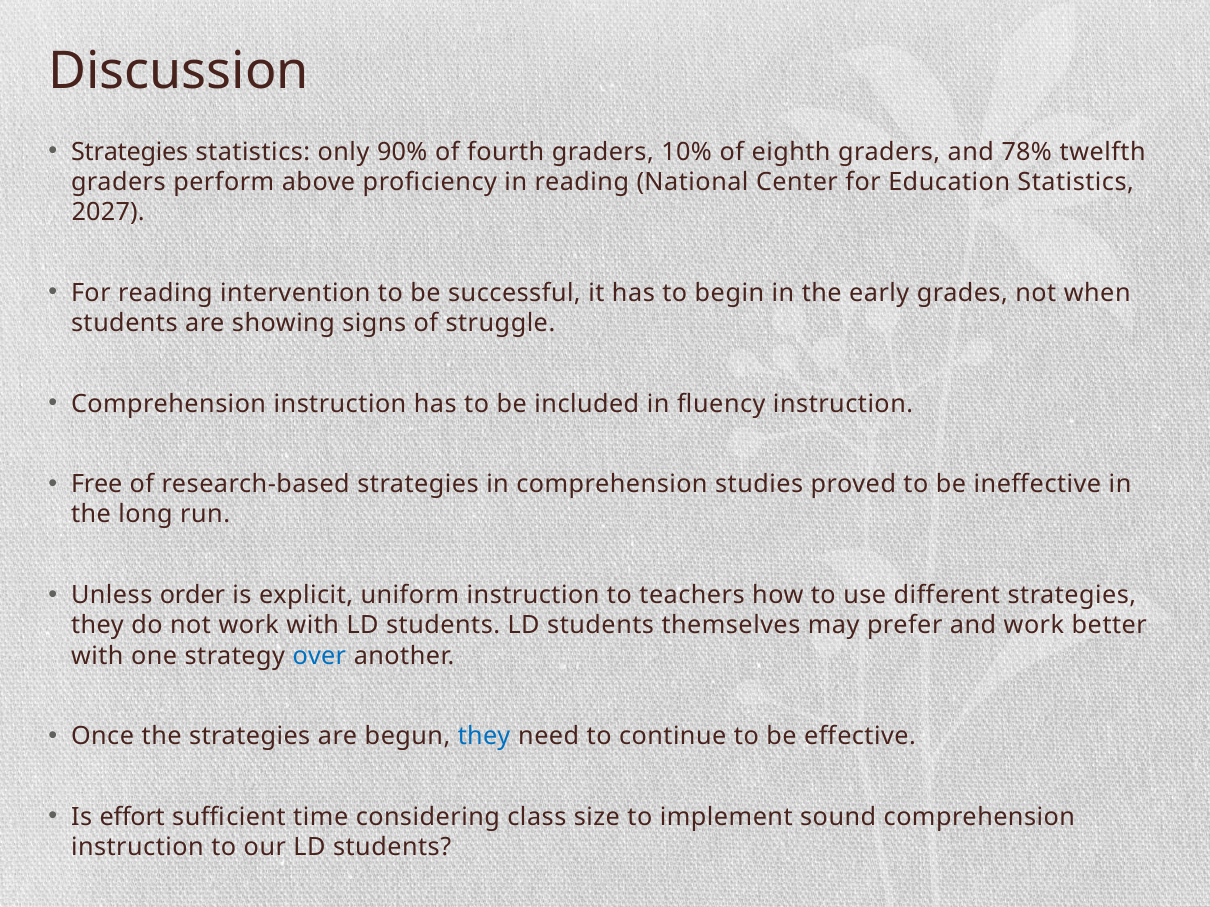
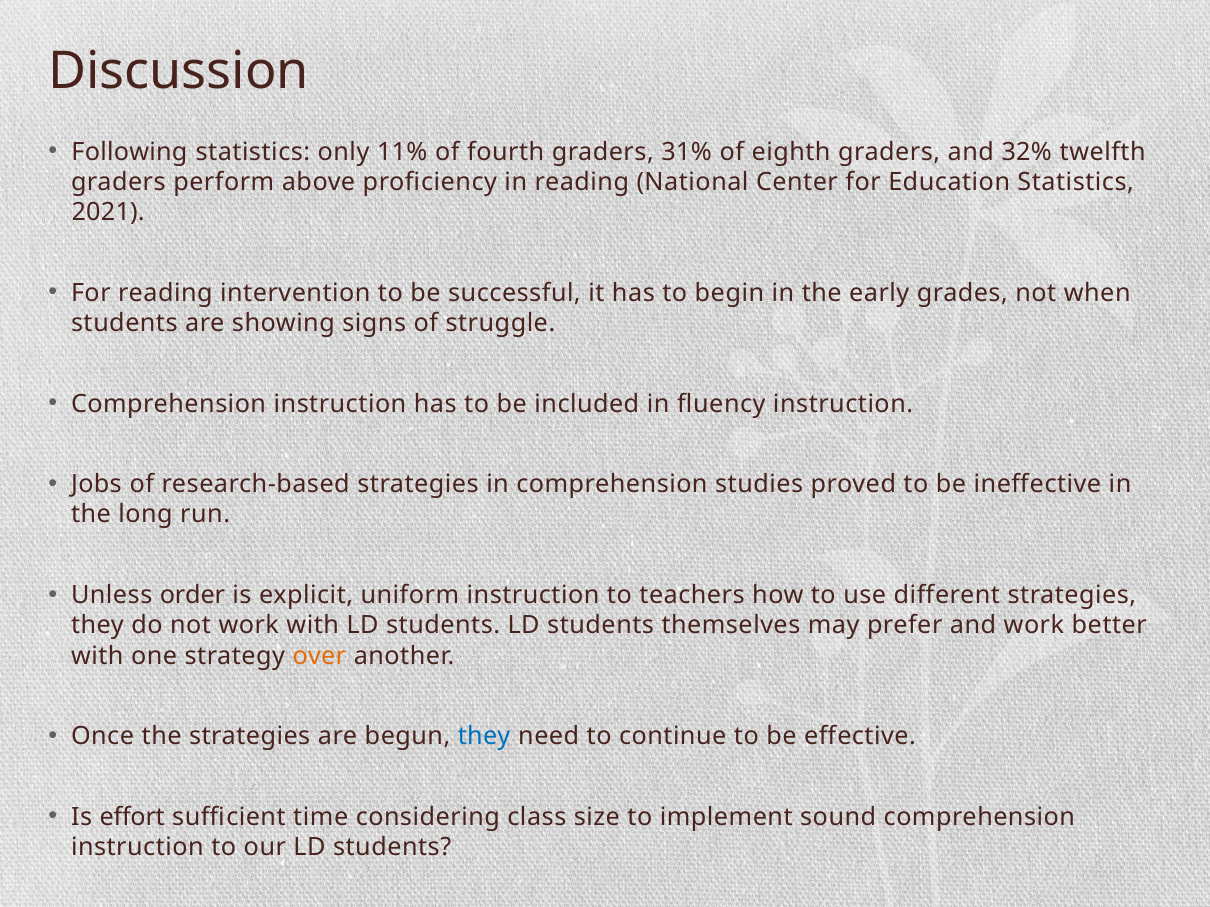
Strategies: Strategies -> Following (129, 152)
90%: 90% -> 11% (402, 152)
10%: 10% -> 31% (687, 152)
78%: 78% -> 32% (1027, 152)
2027: 2027 -> 2021 (108, 212)
Free: Free -> Jobs (96, 485)
over colour: blue -> orange (319, 656)
